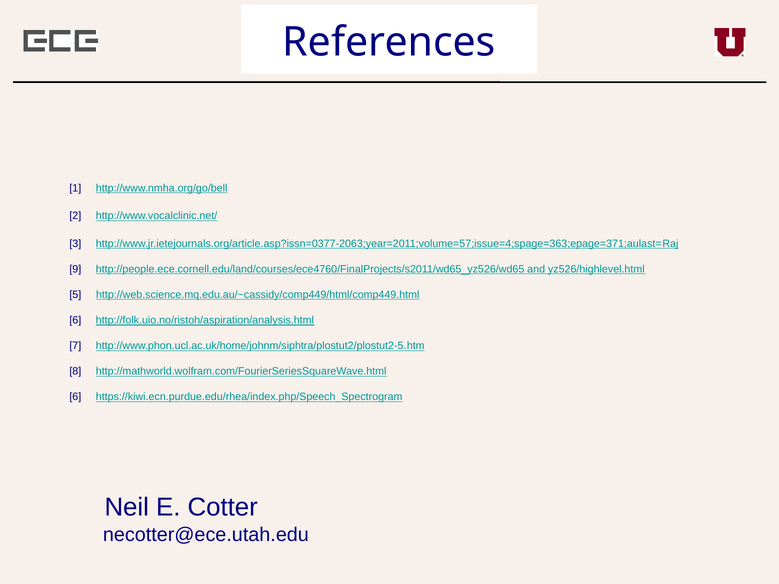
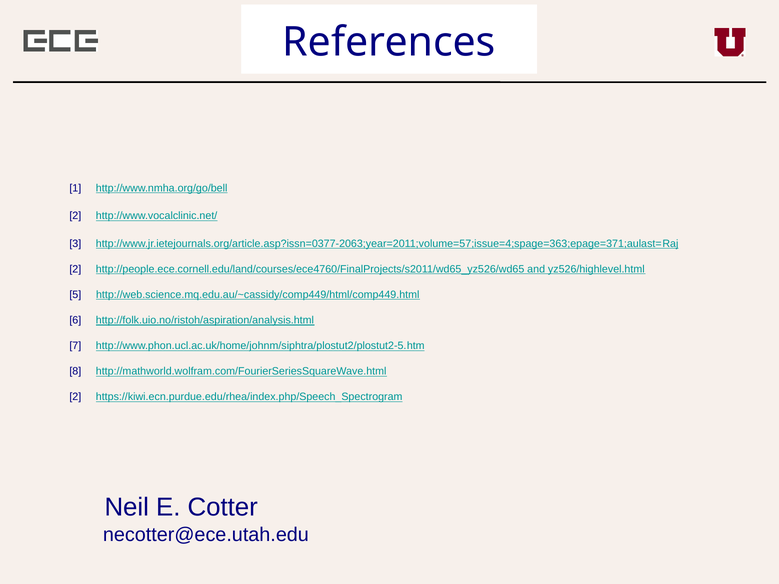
9: 9 -> 2 (75, 269)
6: 6 -> 2 (75, 397)
